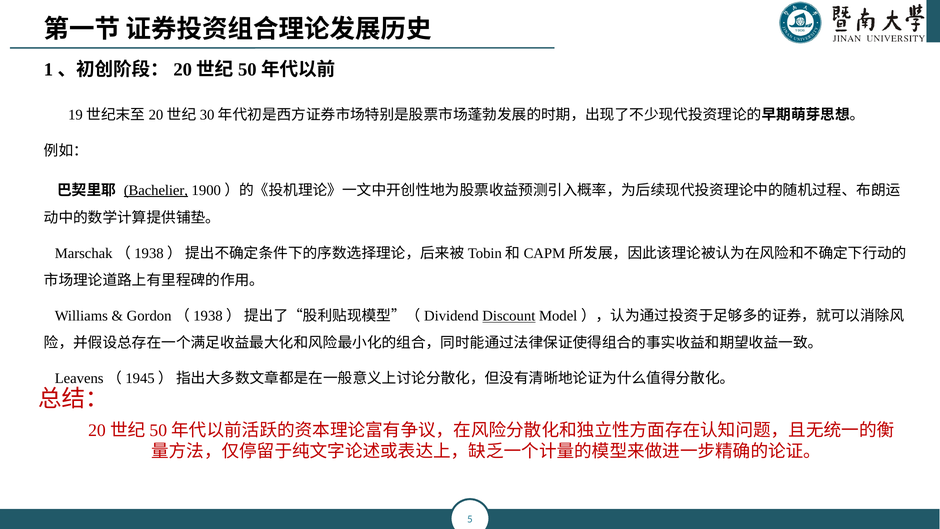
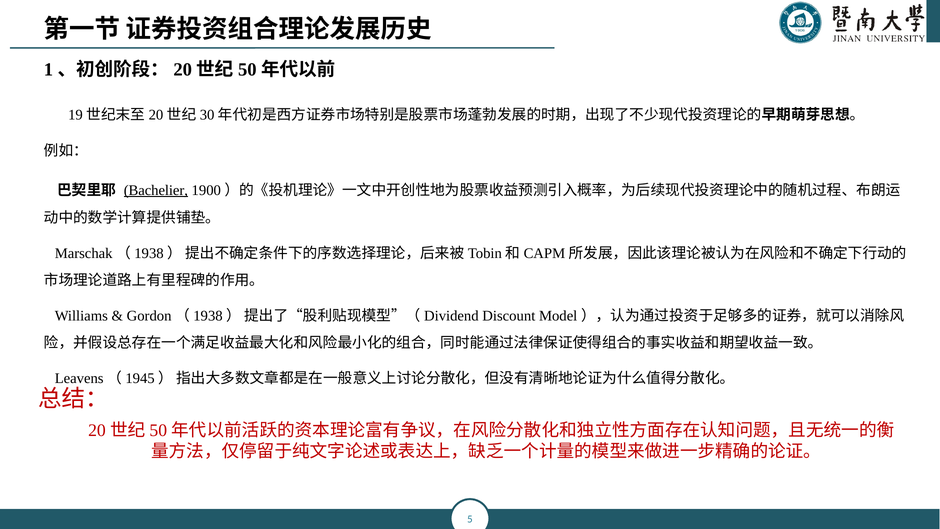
Discount underline: present -> none (509, 316)
